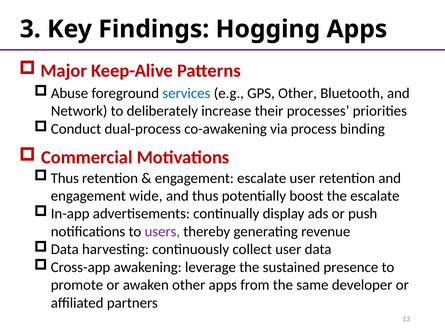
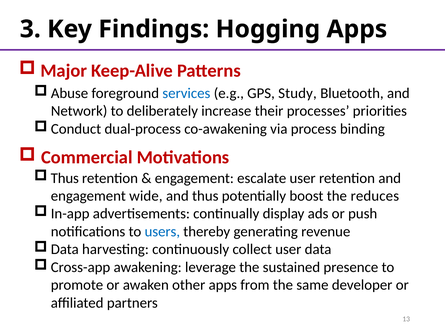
GPS Other: Other -> Study (297, 93)
the escalate: escalate -> reduces (375, 196)
users colour: purple -> blue (162, 231)
